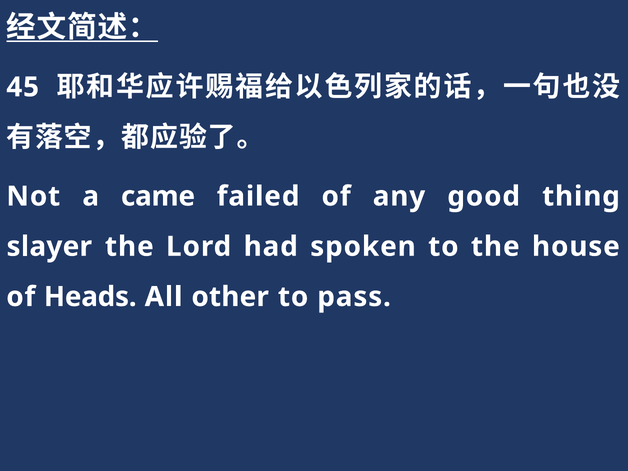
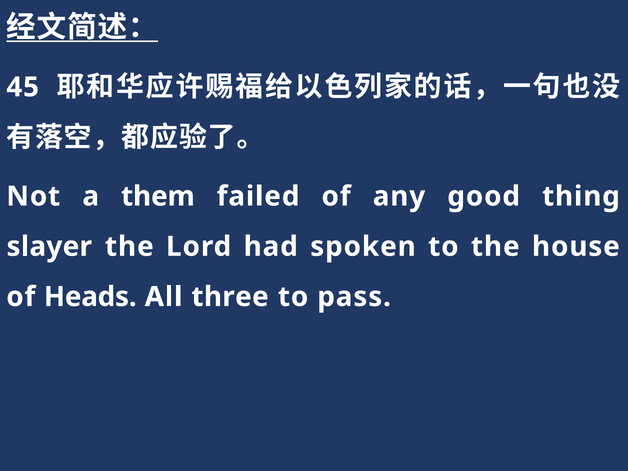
came: came -> them (158, 196)
other: other -> three (230, 297)
